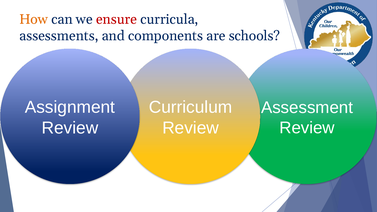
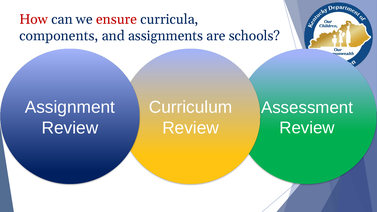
How colour: orange -> red (34, 19)
assessments: assessments -> components (59, 36)
components: components -> assignments (166, 36)
